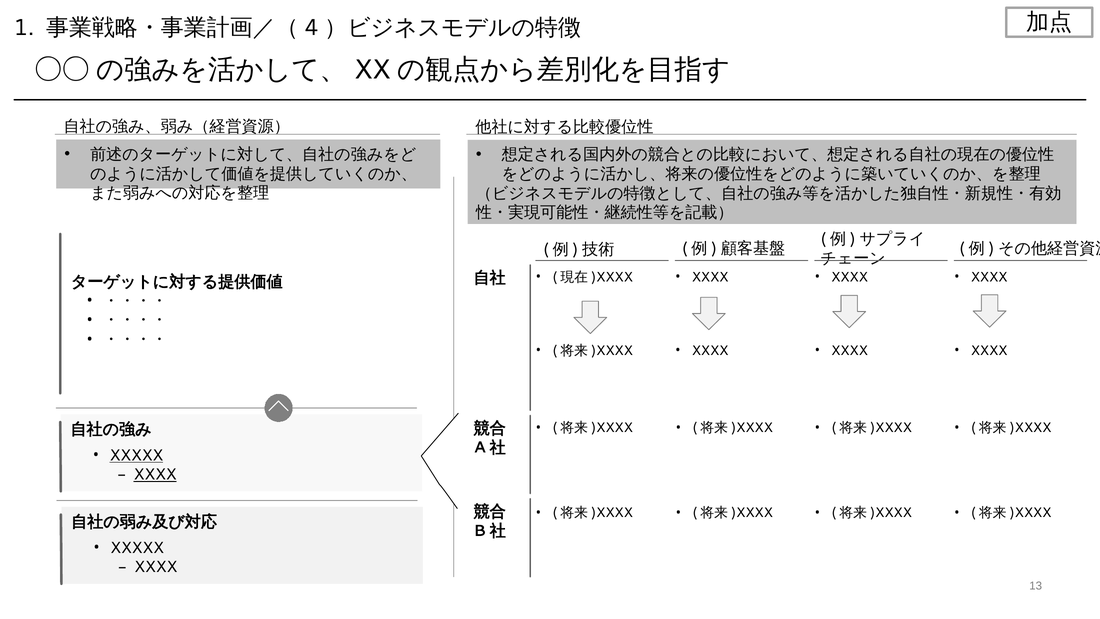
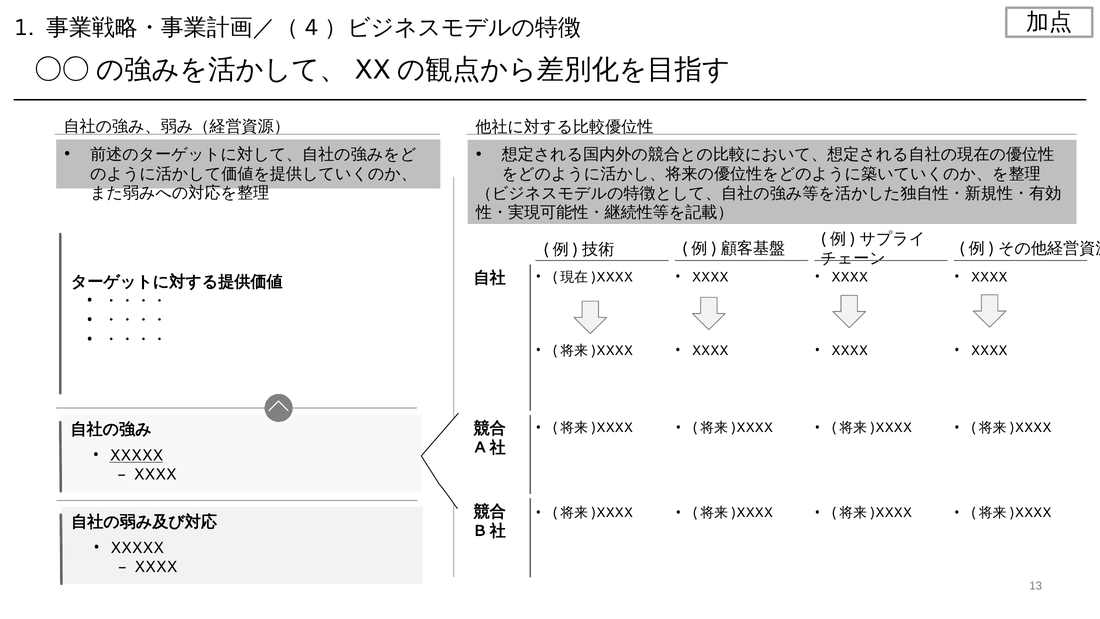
XXXX underline: present -> none (155, 474)
